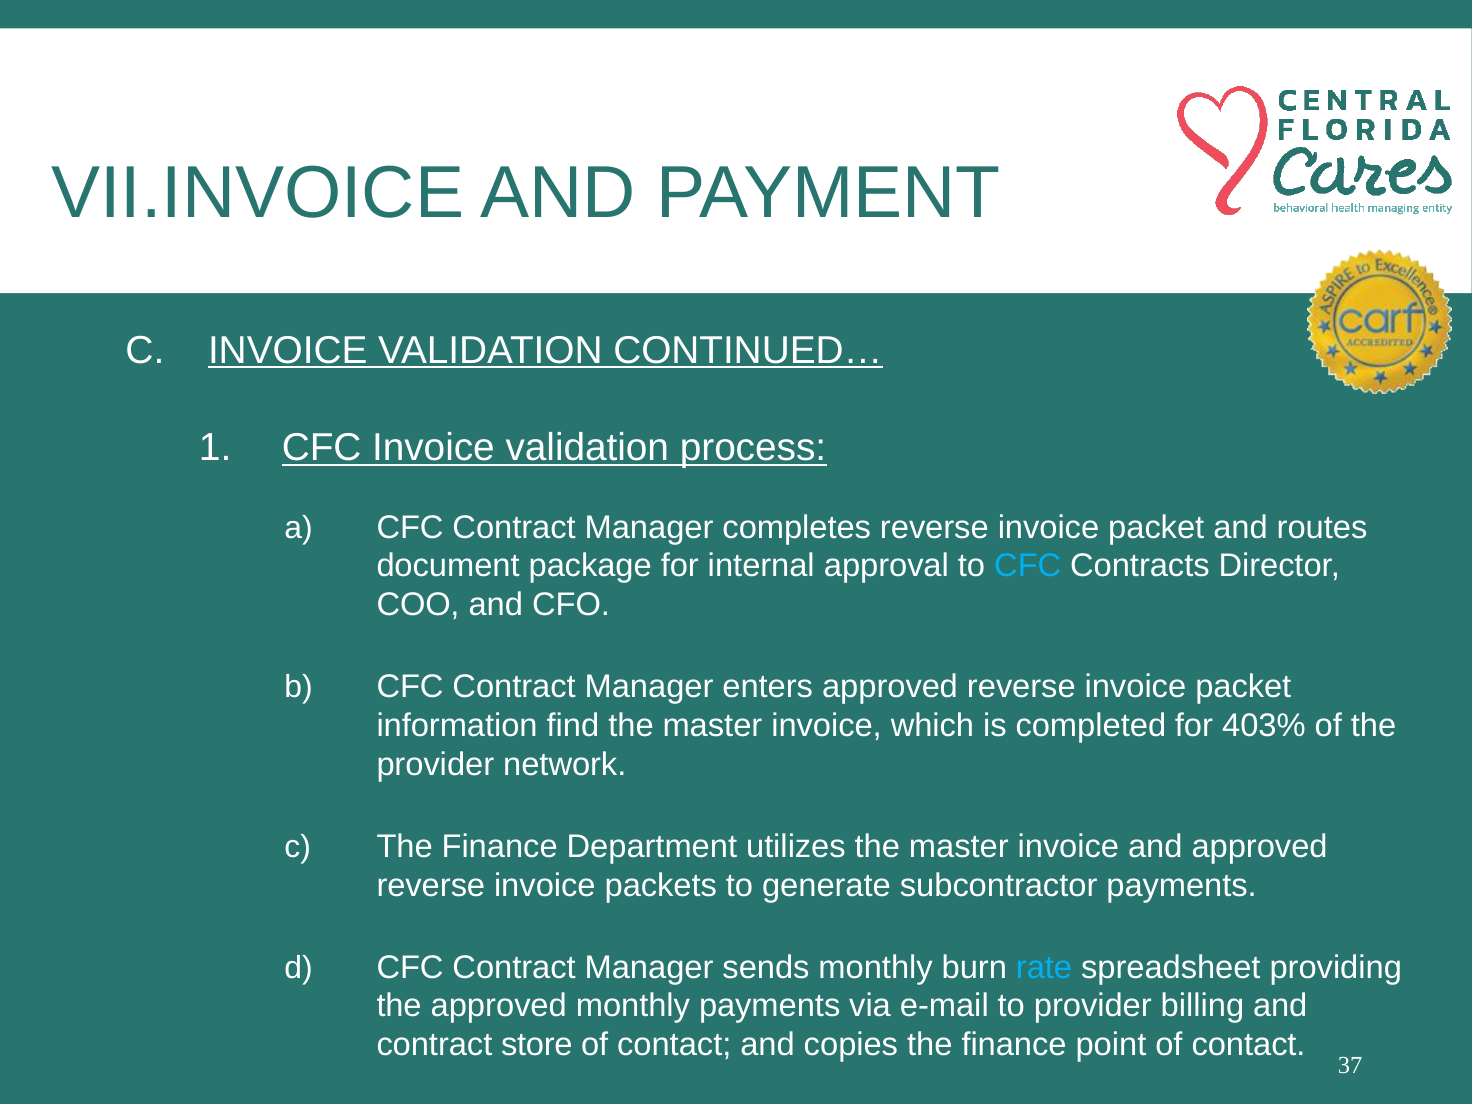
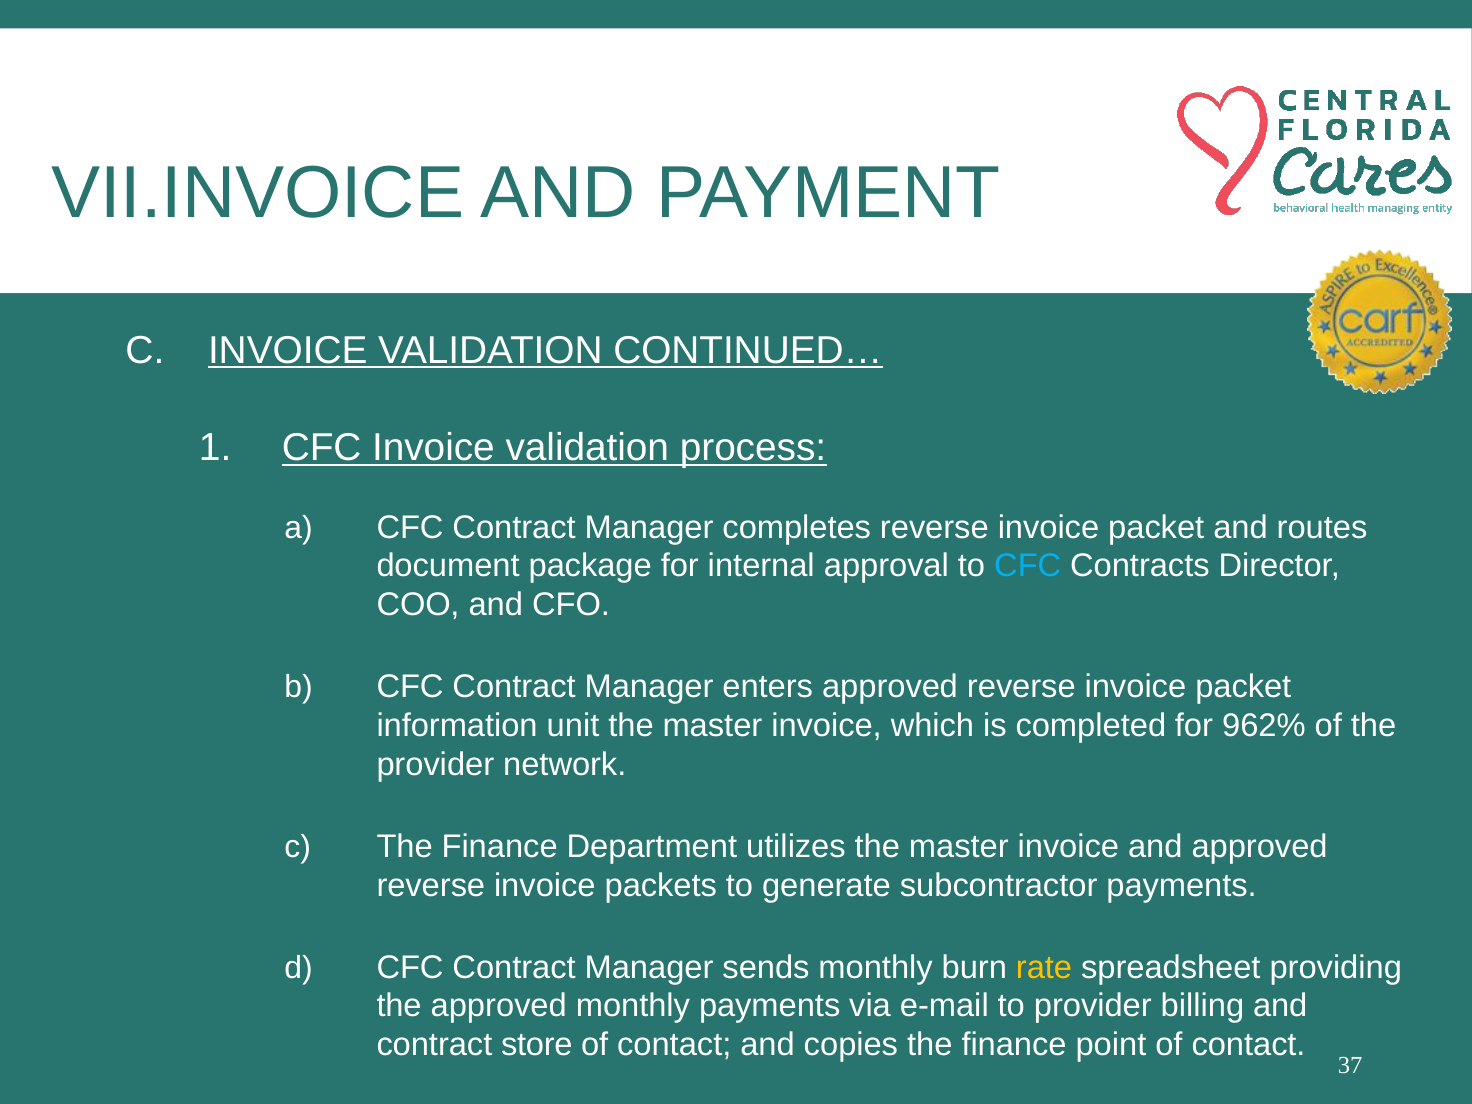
find: find -> unit (573, 726)
403%: 403% -> 962% (1264, 726)
rate colour: light blue -> yellow (1044, 967)
